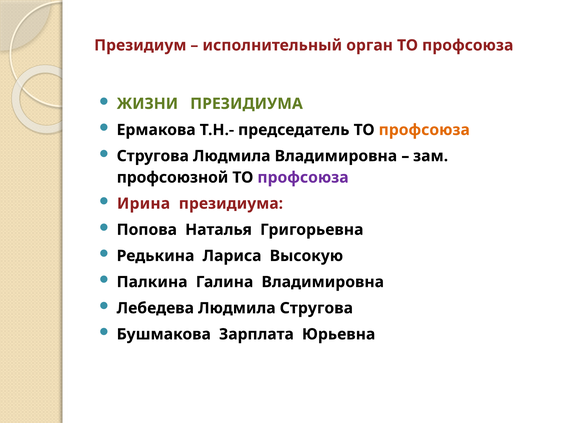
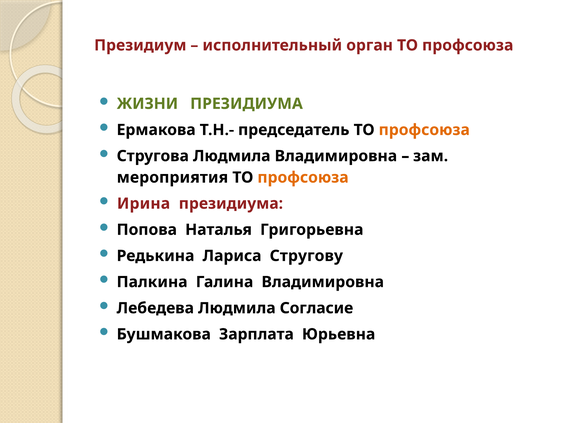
профсоюзной: профсоюзной -> мероприятия (172, 177)
профсоюза colour: purple -> orange (303, 177)
Высокую: Высокую -> Стругову (306, 256)
Людмила Стругова: Стругова -> Согласие (316, 308)
